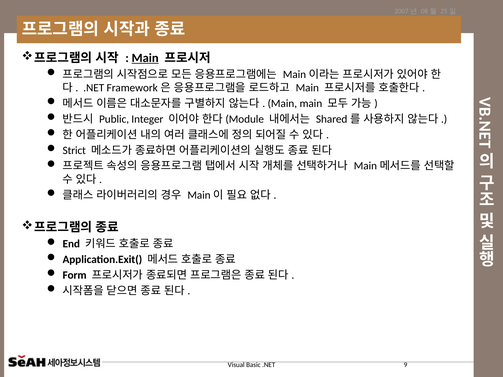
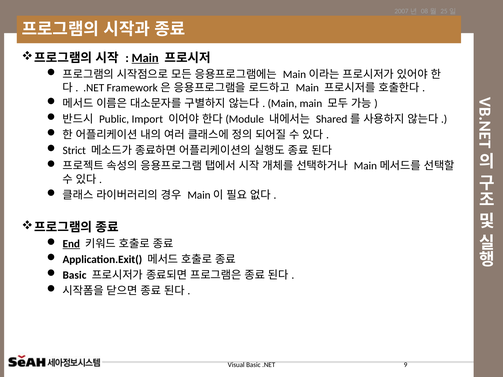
Integer: Integer -> Import (147, 119)
End underline: none -> present (71, 244)
Form: Form -> Basic (75, 275)
